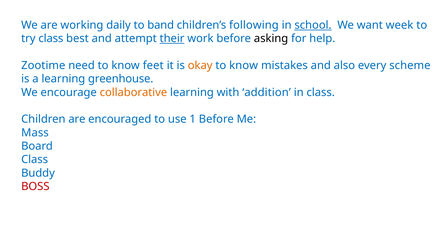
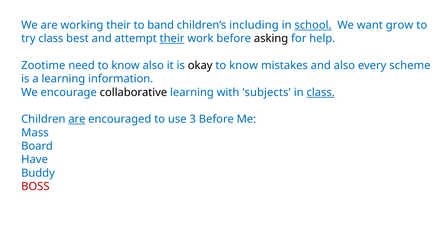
working daily: daily -> their (119, 25)
following: following -> including (254, 25)
week: week -> grow (400, 25)
know feet: feet -> also (153, 65)
okay colour: orange -> black (200, 65)
greenhouse: greenhouse -> information (121, 79)
collaborative colour: orange -> black (133, 92)
addition: addition -> subjects (267, 92)
class underline: none -> present (321, 92)
are underline: none -> present (77, 119)
1: 1 -> 3 (193, 119)
Class: Class -> Have (35, 160)
